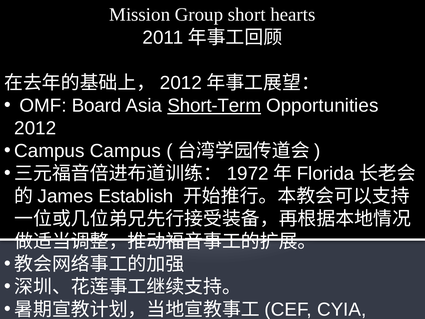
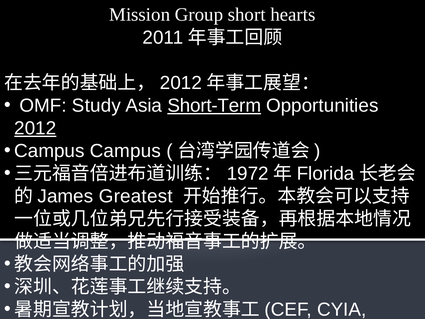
Board: Board -> Study (96, 105)
2012 underline: none -> present (35, 128)
Establish: Establish -> Greatest (136, 196)
